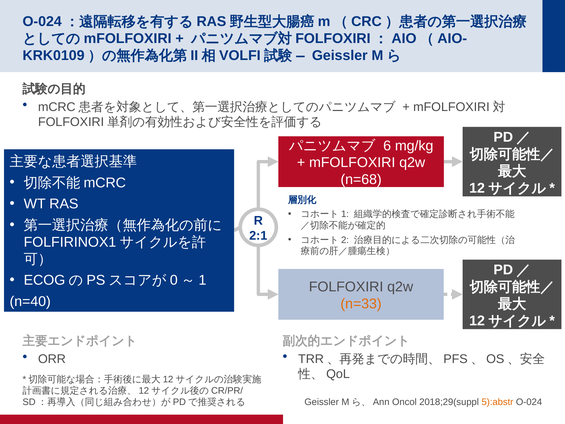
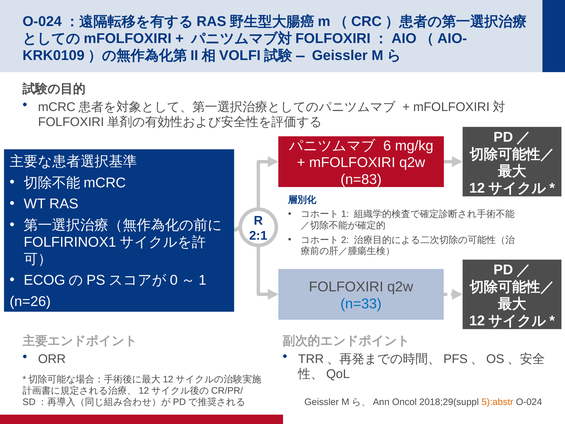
n=68: n=68 -> n=83 (361, 179)
n=40: n=40 -> n=26 (30, 301)
n=33 colour: orange -> blue (361, 304)
